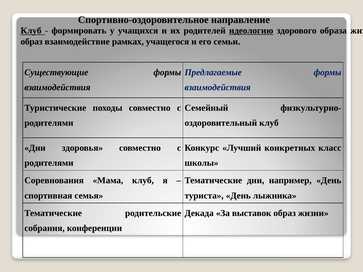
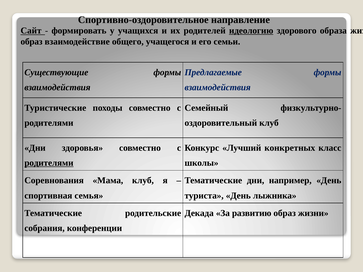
Клуб: Клуб -> Сайт (31, 31)
рамках: рамках -> общего (128, 42)
родителями underline: none -> present (49, 163)
выставок: выставок -> развитию (252, 213)
